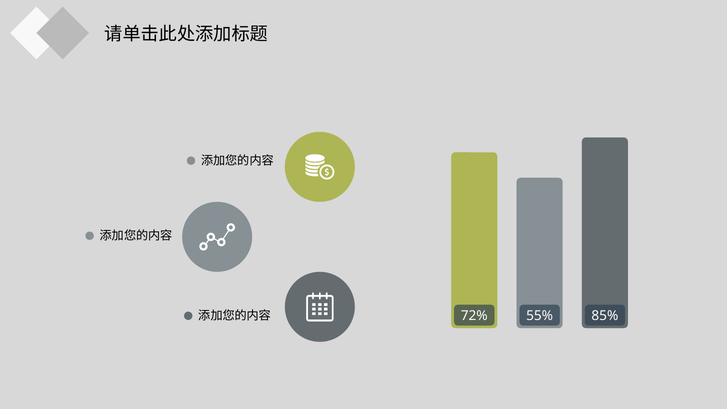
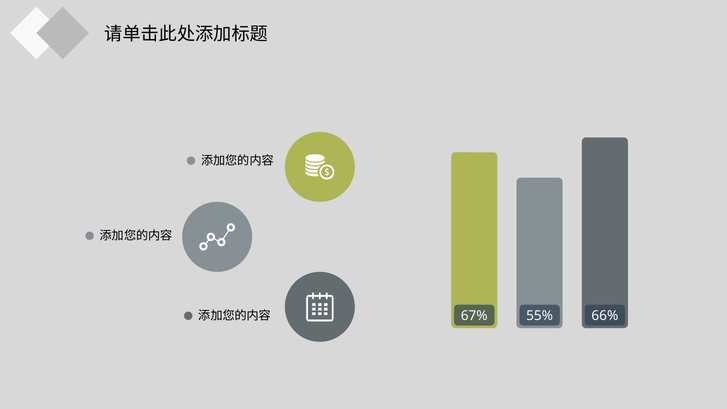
85%: 85% -> 66% (605, 316)
72%: 72% -> 67% (474, 316)
